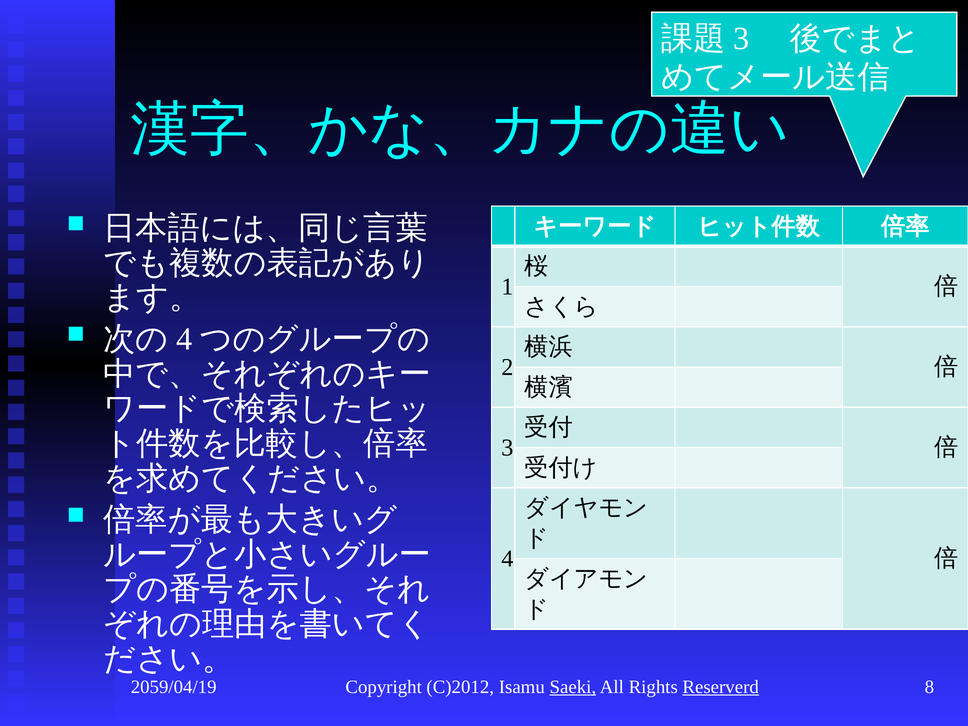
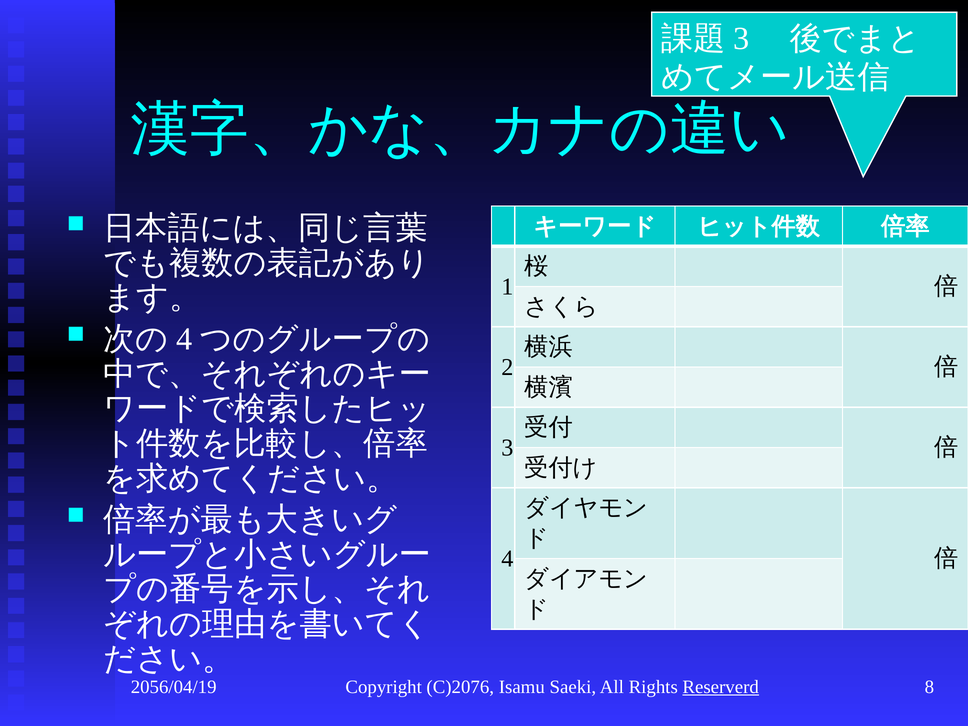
2059/04/19: 2059/04/19 -> 2056/04/19 (174, 687)
C)2012: C)2012 -> C)2076 (460, 687)
Saeki underline: present -> none (573, 687)
